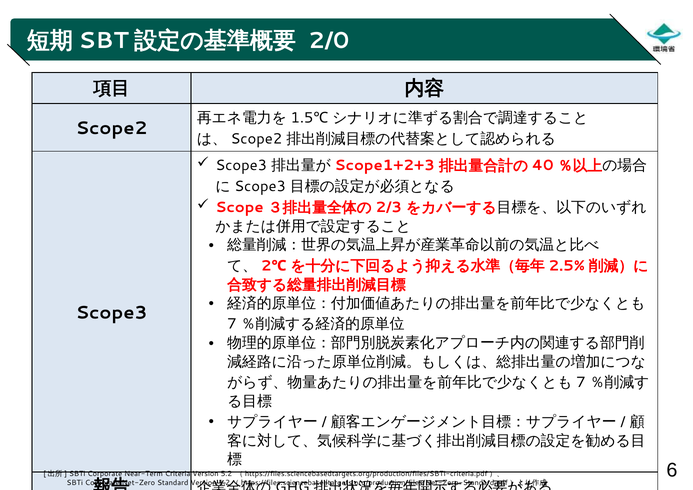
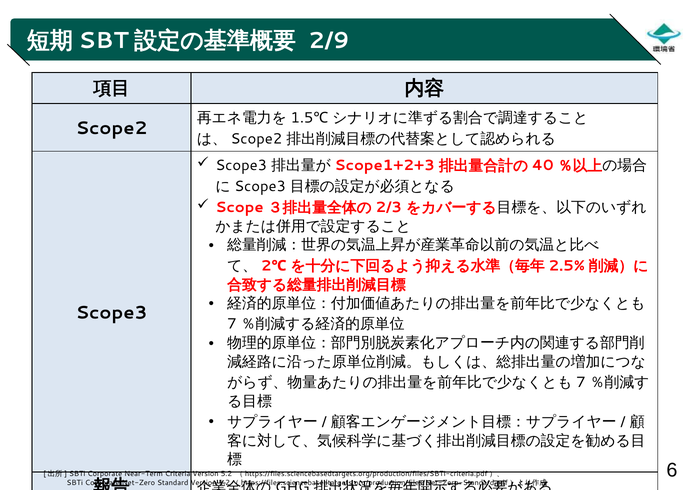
2/0: 2/0 -> 2/9 (329, 40)
